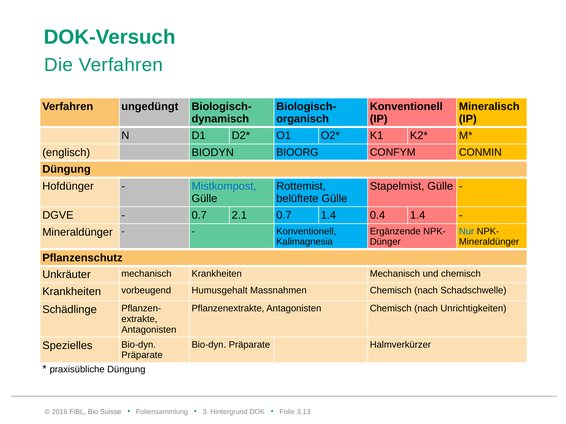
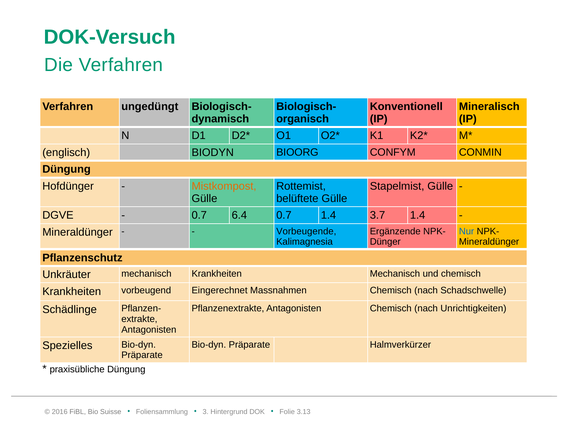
Mistkompost colour: blue -> orange (224, 186)
2.1: 2.1 -> 6.4 (239, 216)
0.4: 0.4 -> 3.7 (377, 216)
Konventionell: Konventionell -> Vorbeugende (306, 232)
Humusgehalt: Humusgehalt -> Eingerechnet (220, 291)
